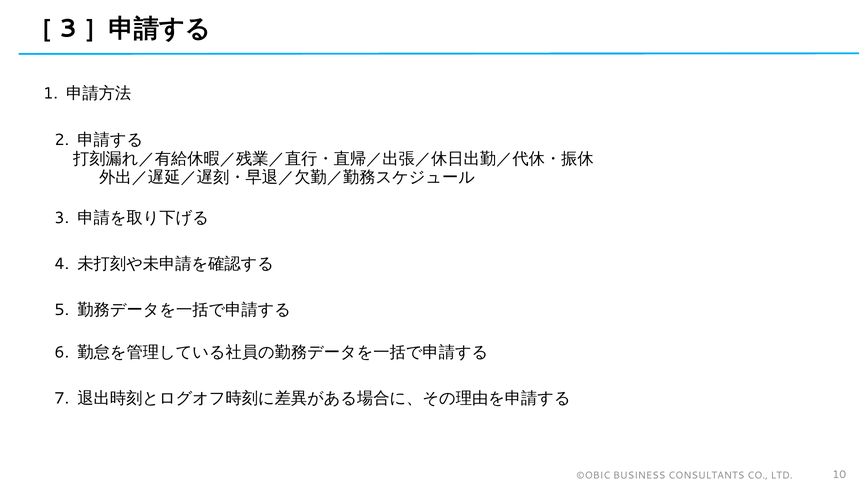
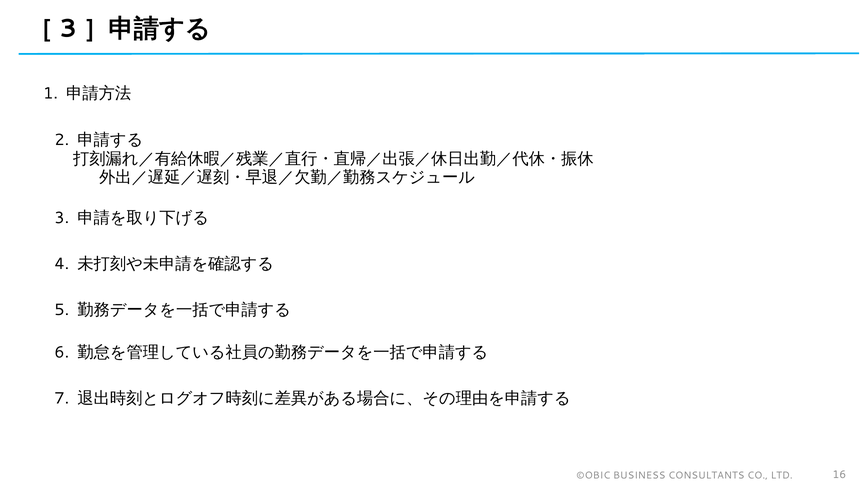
10: 10 -> 16 (839, 474)
